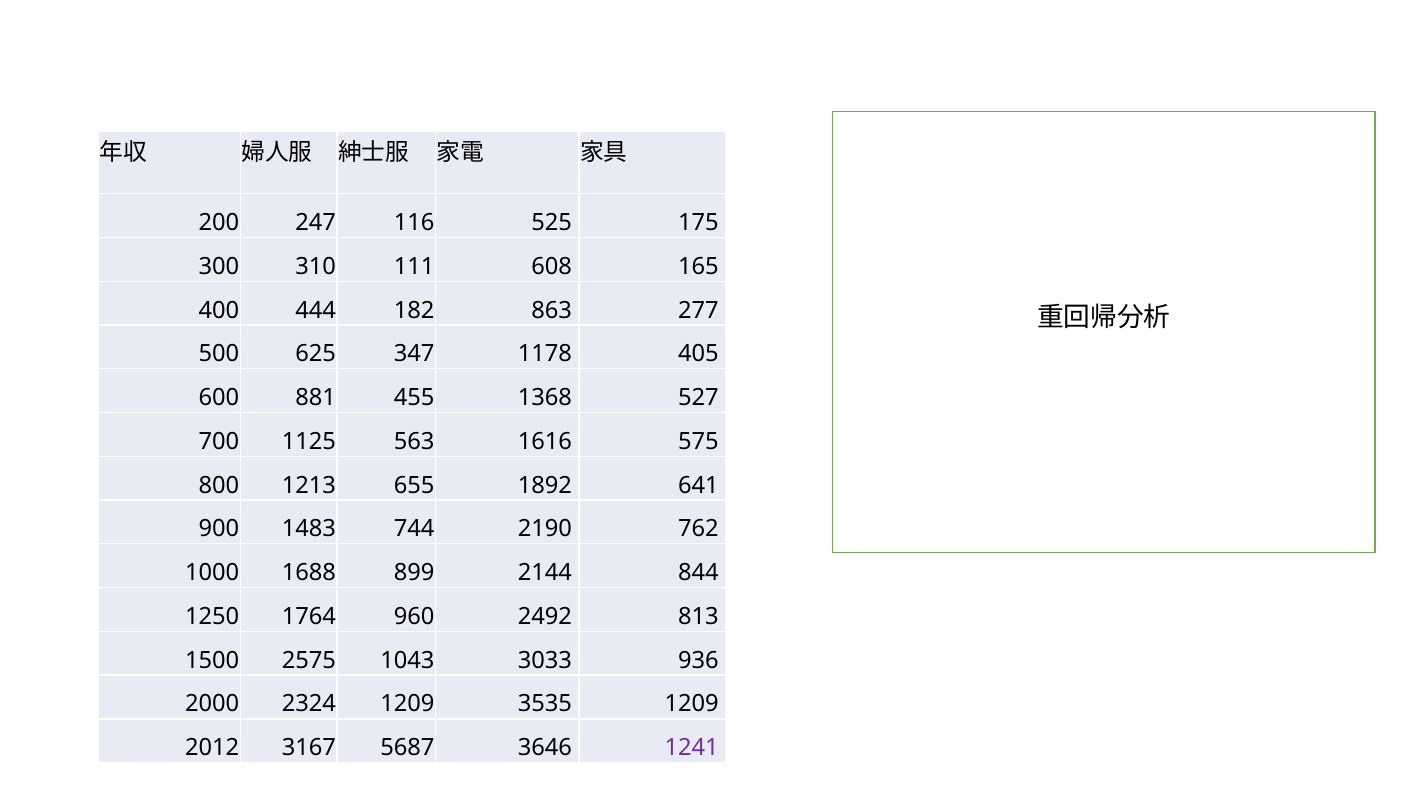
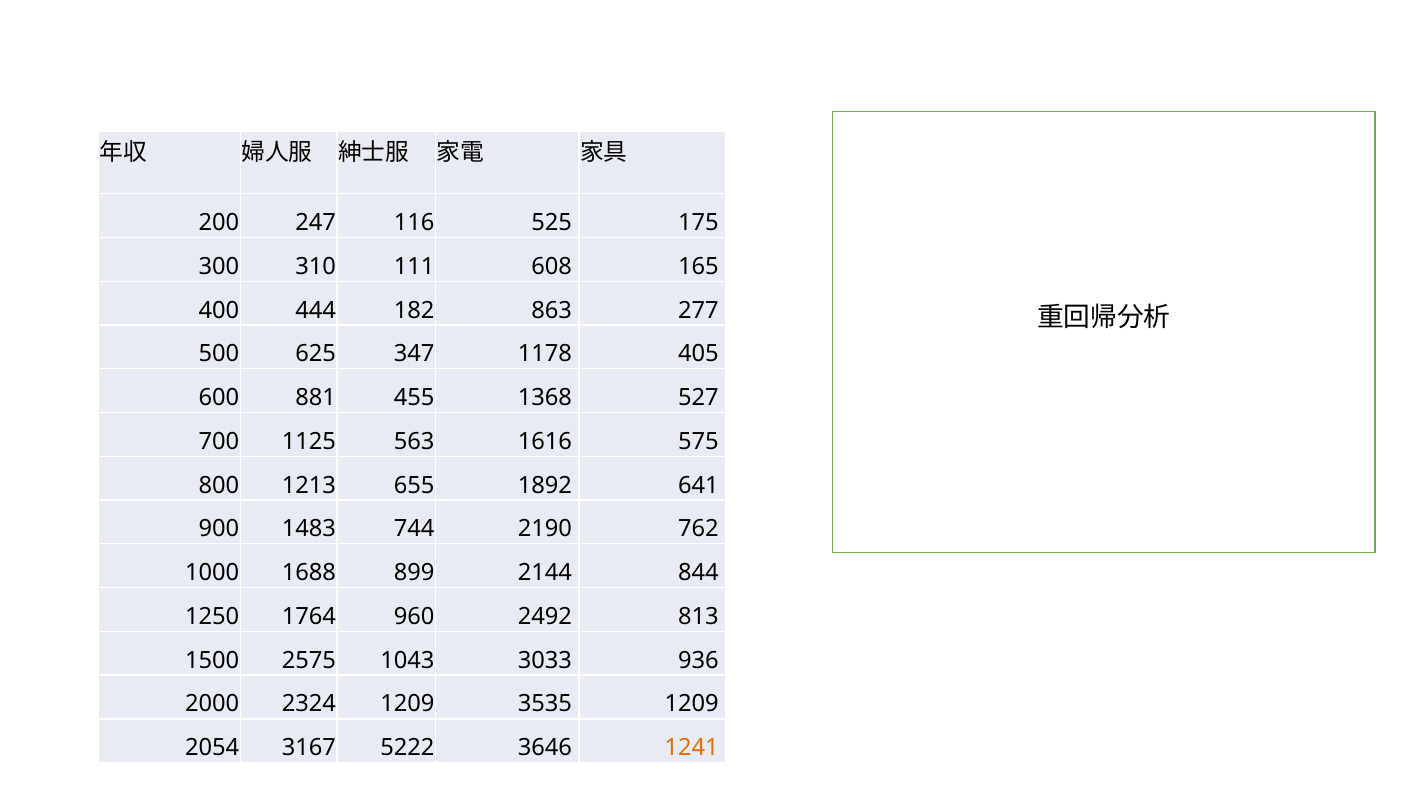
2012: 2012 -> 2054 (212, 748)
5687: 5687 -> 5222 (407, 748)
1241 colour: purple -> orange (692, 748)
